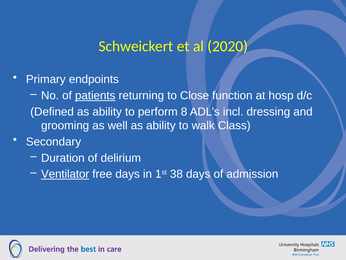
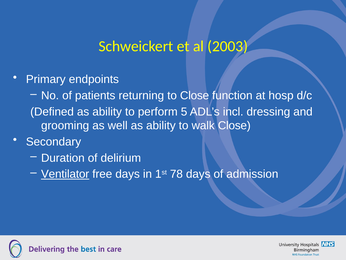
2020: 2020 -> 2003 (228, 46)
patients underline: present -> none (95, 95)
8: 8 -> 5 (184, 112)
walk Class: Class -> Close (234, 125)
38: 38 -> 78 (176, 174)
